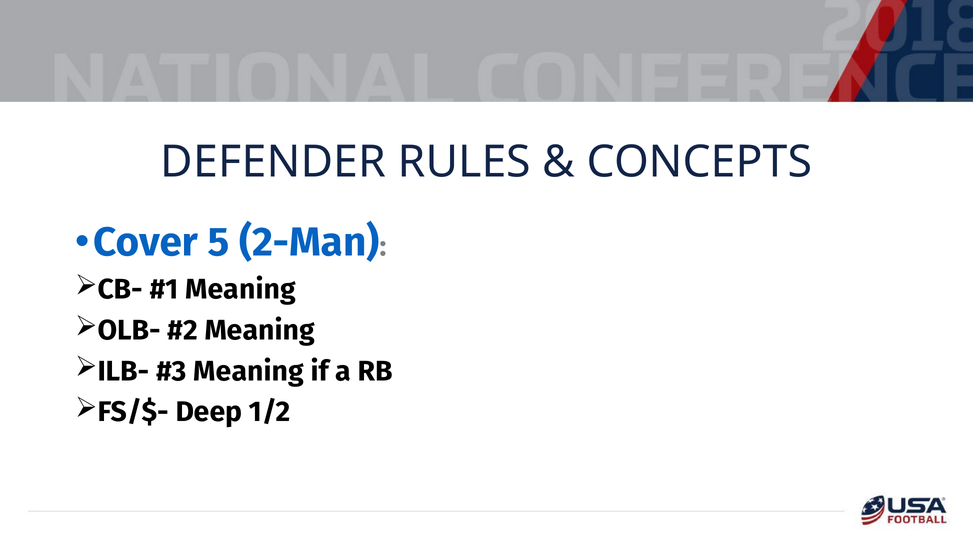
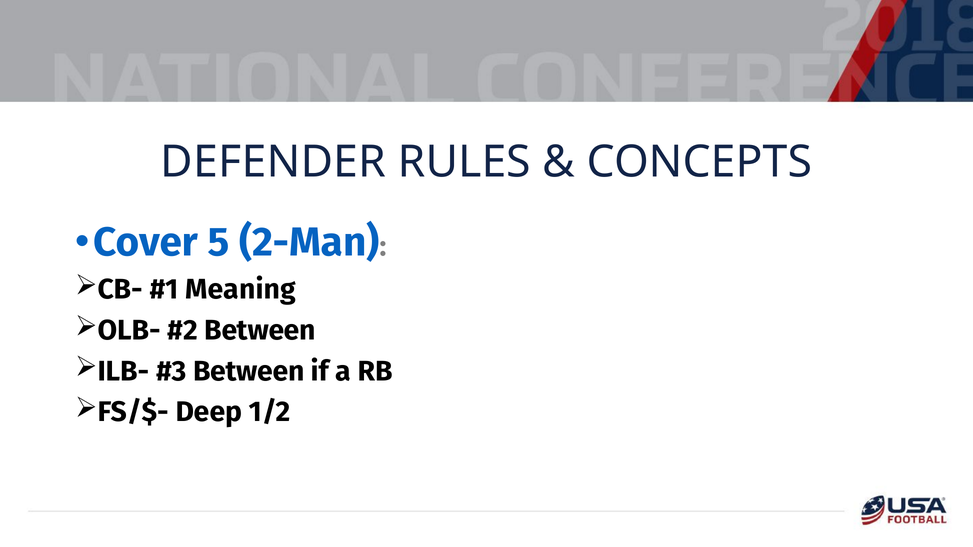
Meaning: Meaning -> Between (260, 331)
Meaning: Meaning -> Between (249, 371)
